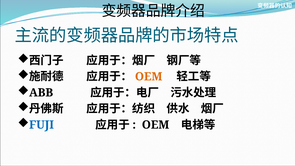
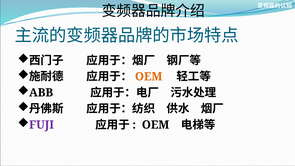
FUJI colour: blue -> purple (42, 125)
